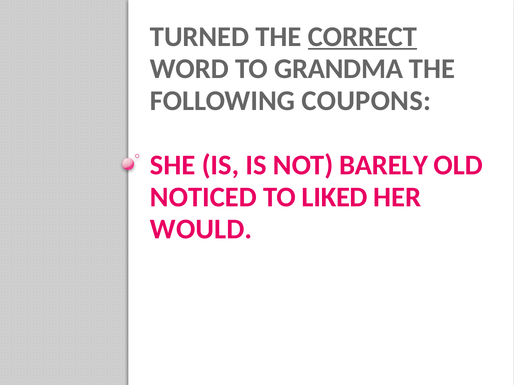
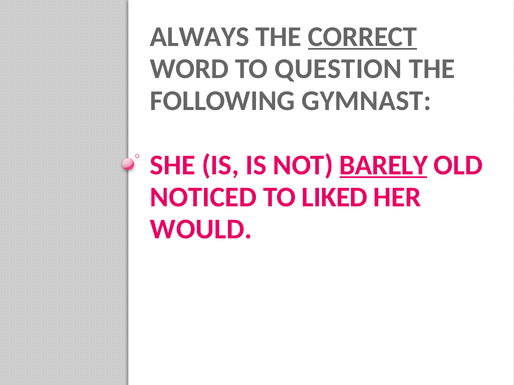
TURNED: TURNED -> ALWAYS (200, 37)
GRANDMA: GRANDMA -> QUESTION (338, 69)
COUPONS: COUPONS -> GYMNAST (366, 101)
BARELY underline: none -> present (384, 165)
